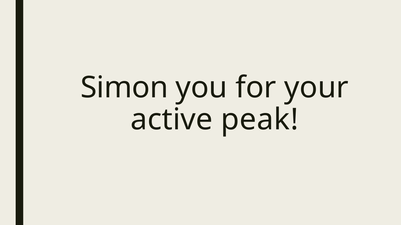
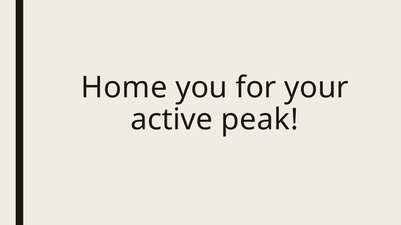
Simon: Simon -> Home (124, 88)
